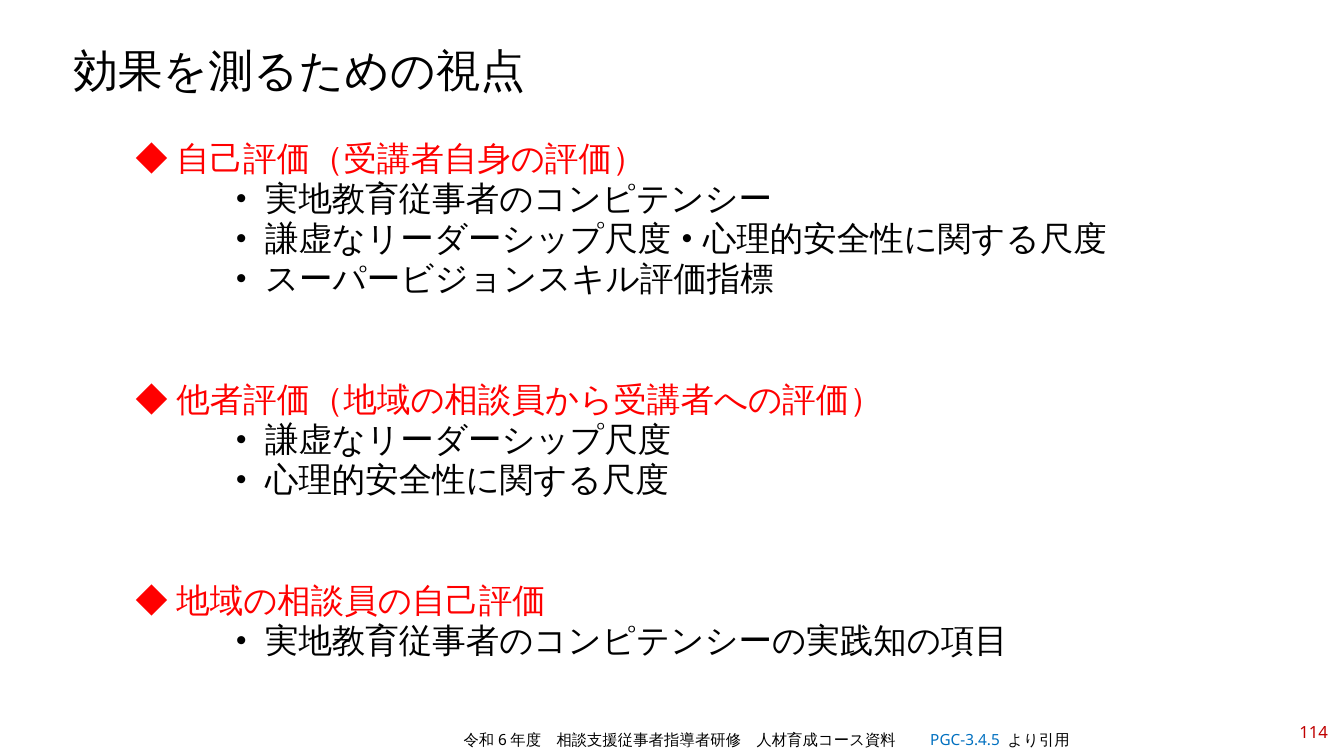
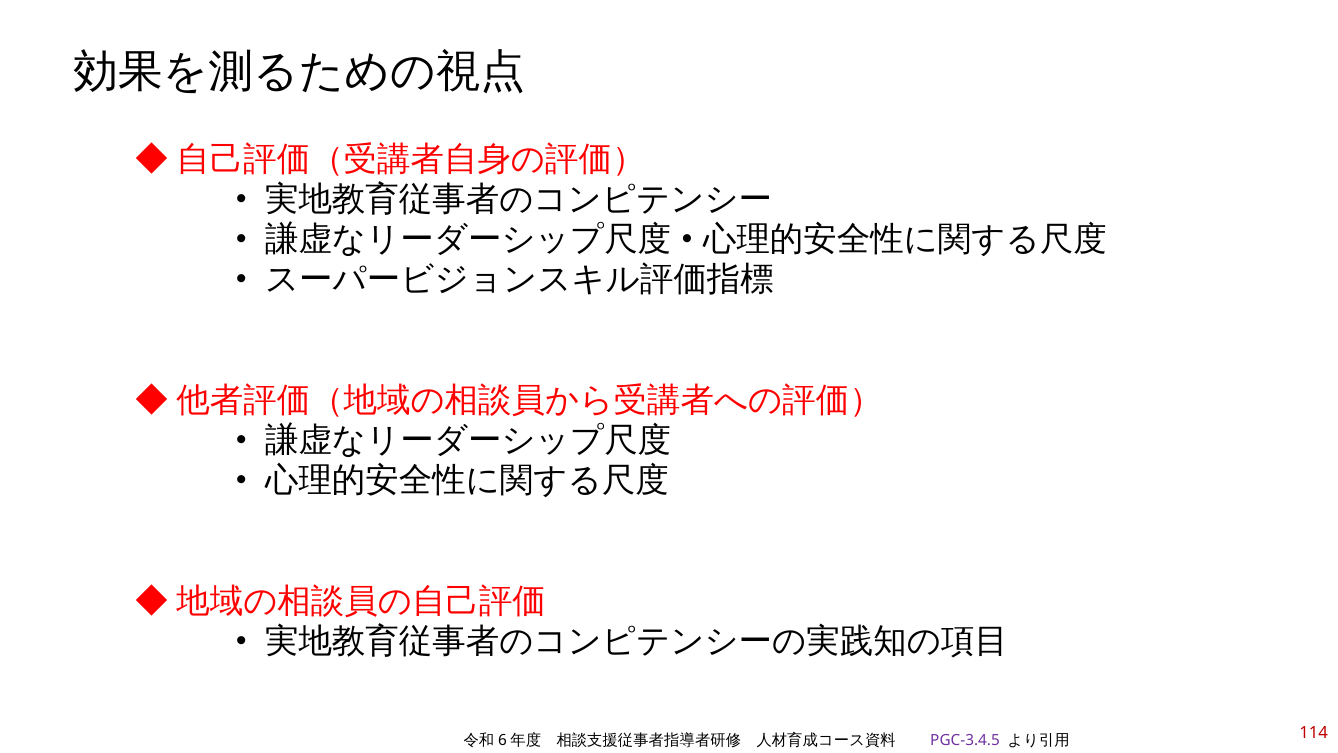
PGC-3.4.5 colour: blue -> purple (965, 740)
